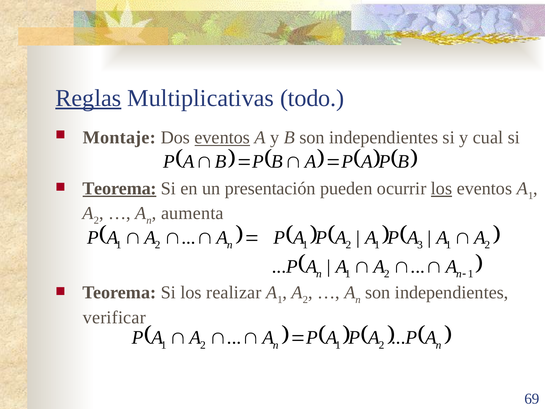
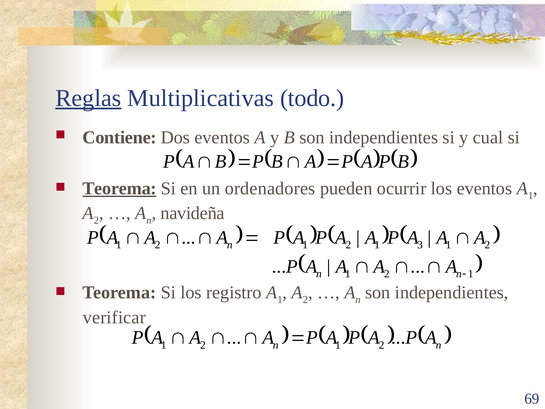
Montaje: Montaje -> Contiene (120, 138)
eventos underline: present -> none (222, 138)
presentación: presentación -> ordenadores (270, 188)
los underline: present -> none (442, 188)
aumenta: aumenta -> navideña (193, 213)
realizar: realizar -> registro (234, 292)
